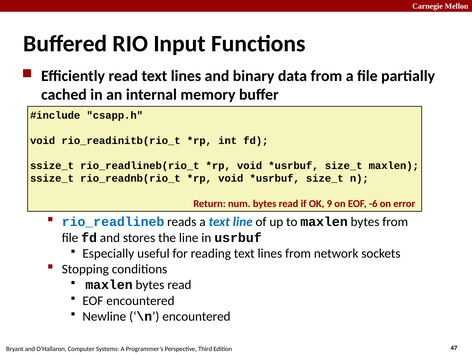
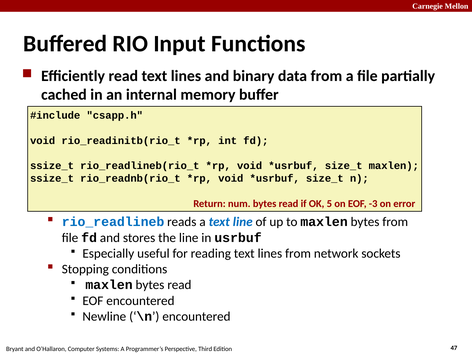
9: 9 -> 5 (329, 204)
-6: -6 -> -3 (373, 204)
